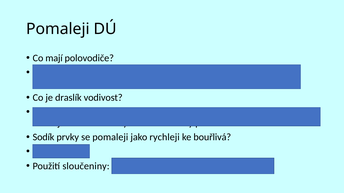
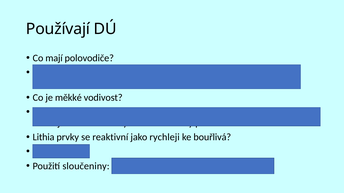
Pomaleji: Pomaleji -> Používají (58, 29)
draslík: draslík -> měkké (68, 98)
Sodík: Sodík -> Lithia (44, 138)
se pomaleji: pomaleji -> reaktivní (110, 138)
